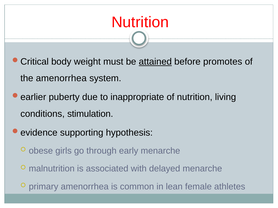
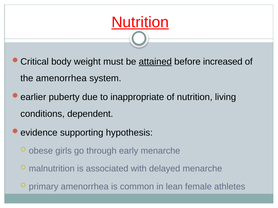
Nutrition underline: none -> present (140, 22)
promotes: promotes -> increased (223, 62)
stimulation: stimulation -> dependent (90, 114)
